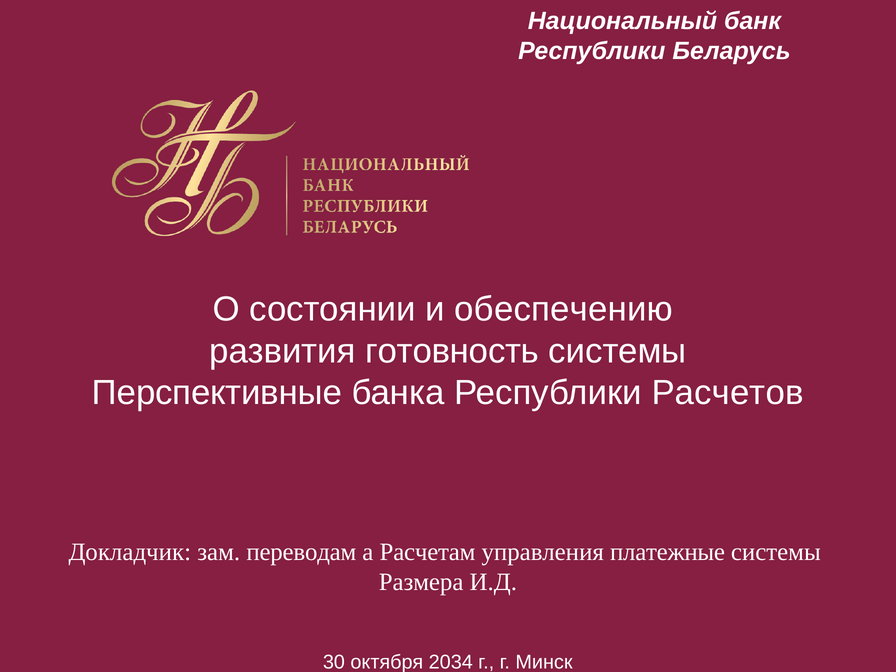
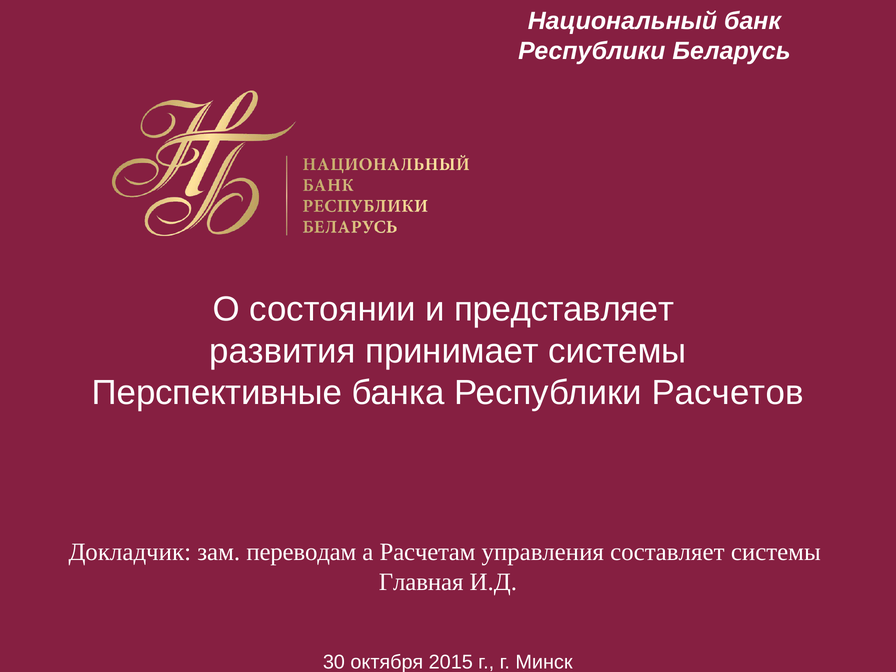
обеспечению: обеспечению -> представляет (564, 309)
готовность: готовность -> принимает (452, 351)
платежные: платежные -> составляет (667, 552)
Размера: Размера -> Главная (421, 582)
2034: 2034 -> 2015 (451, 662)
